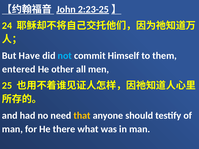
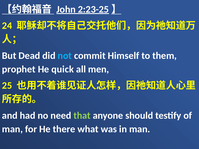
Have: Have -> Dead (29, 56)
entered: entered -> prophet (19, 69)
other: other -> quick (63, 69)
that colour: yellow -> light green (82, 116)
